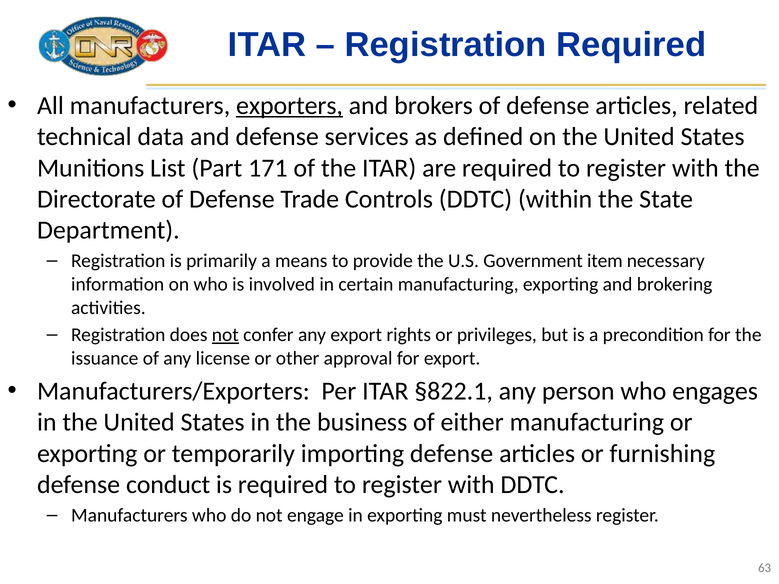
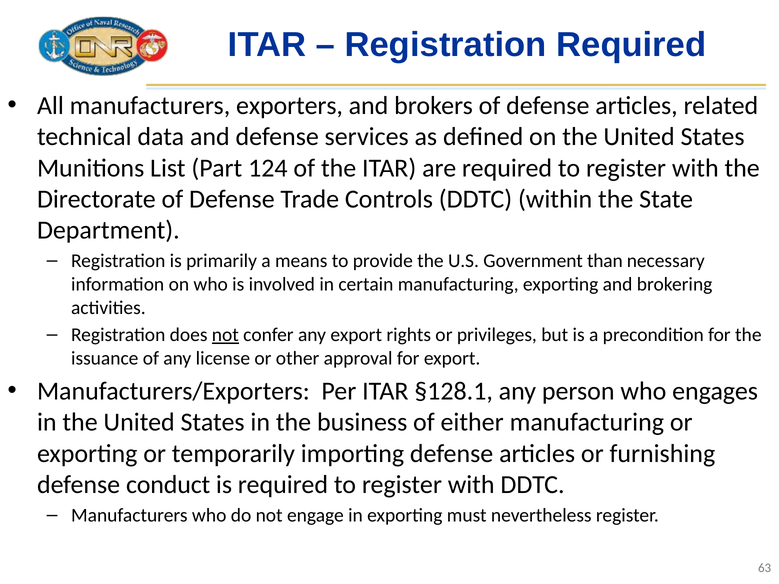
exporters underline: present -> none (290, 106)
171: 171 -> 124 (268, 168)
item: item -> than (605, 261)
§822.1: §822.1 -> §128.1 (454, 391)
